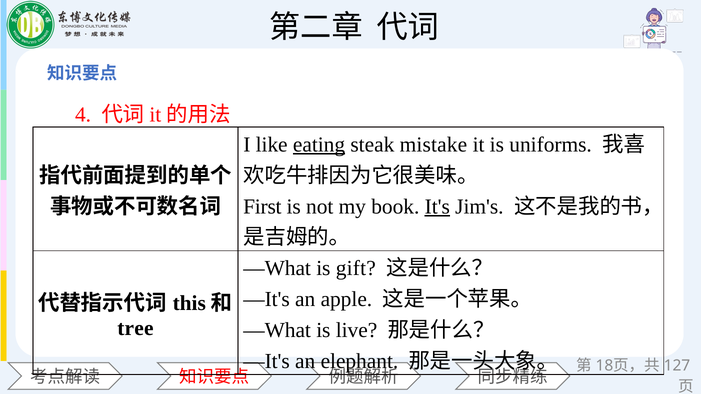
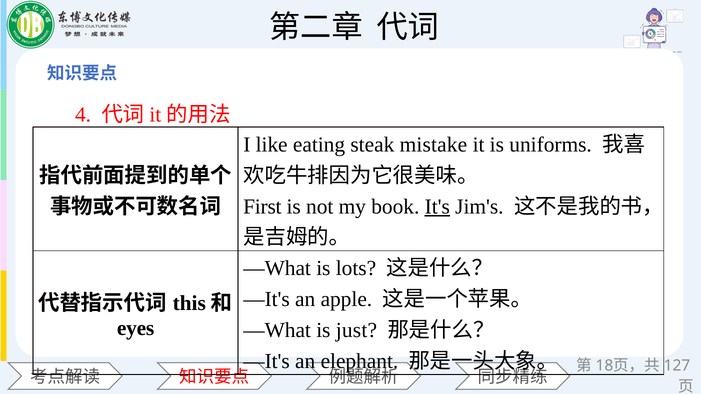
eating underline: present -> none (319, 145)
gift: gift -> lots (356, 269)
tree: tree -> eyes (136, 329)
live: live -> just (356, 331)
